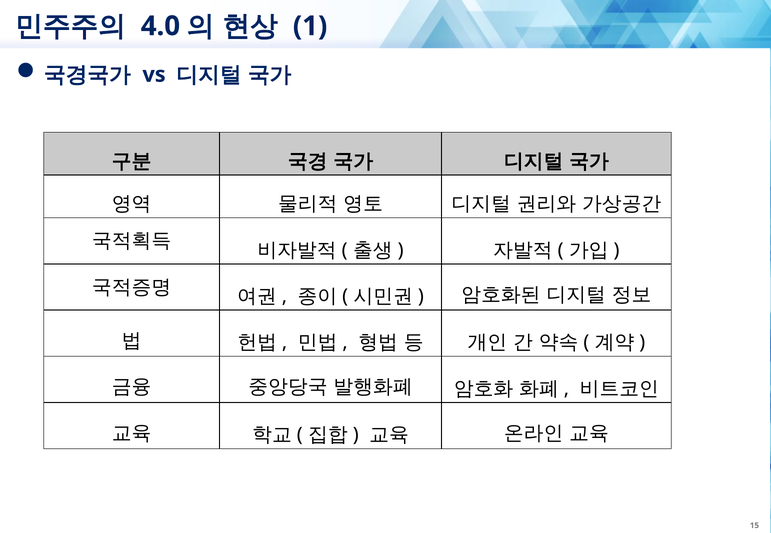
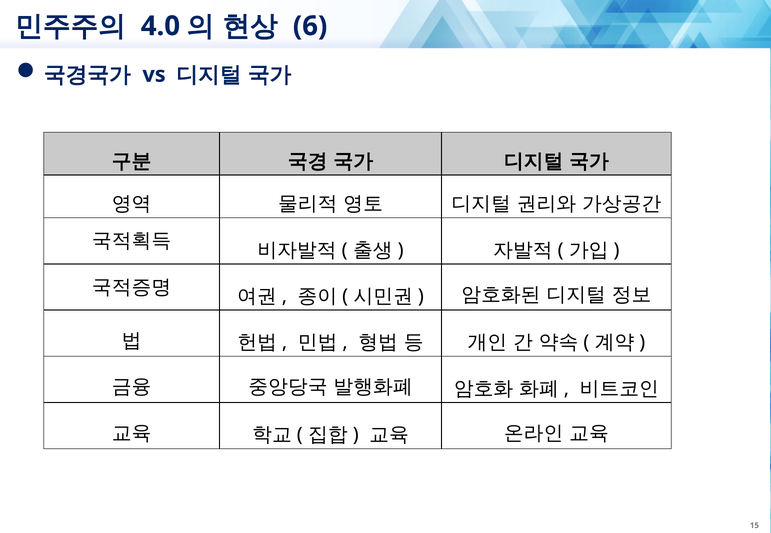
1: 1 -> 6 (310, 26)
